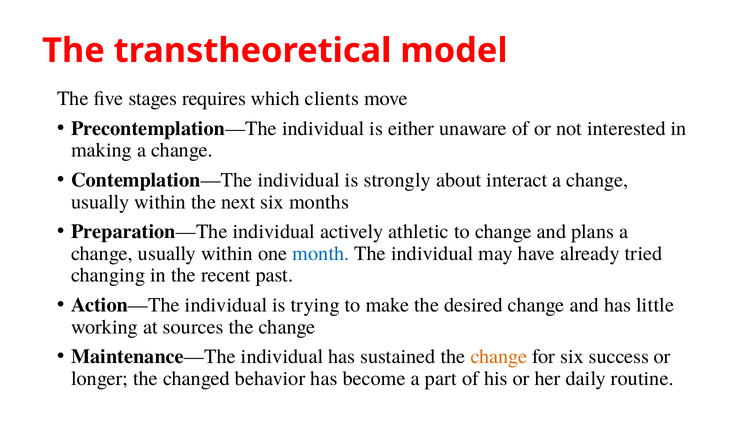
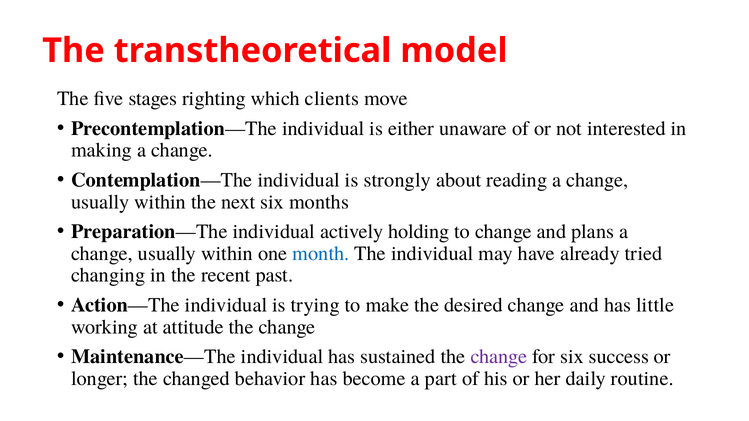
requires: requires -> righting (214, 99)
interact: interact -> reading (517, 180)
athletic: athletic -> holding (419, 232)
sources: sources -> attitude (193, 327)
change colour: orange -> purple (499, 357)
